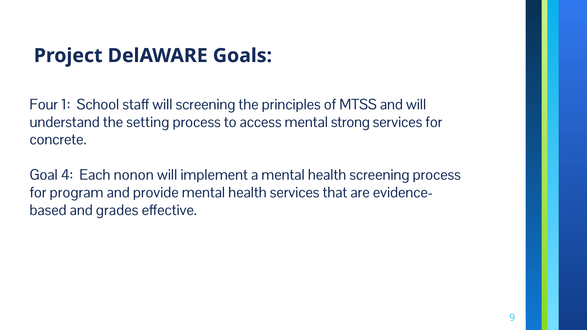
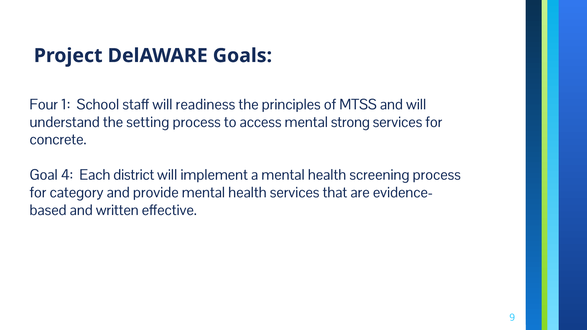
will screening: screening -> readiness (205, 105)
nonon: nonon -> district (134, 175)
program: program -> category (77, 193)
grades: grades -> written (117, 210)
